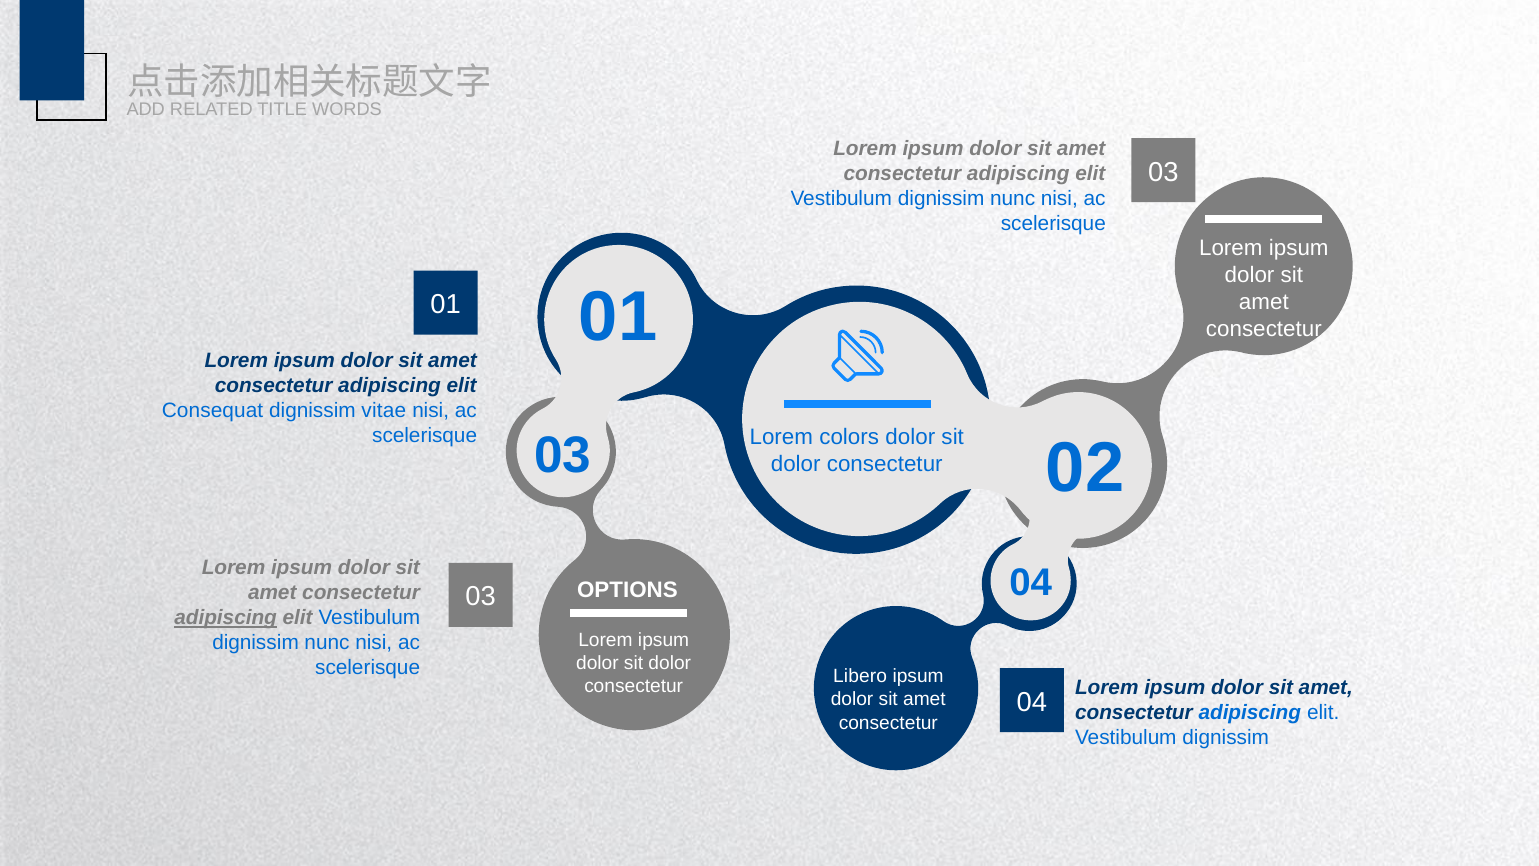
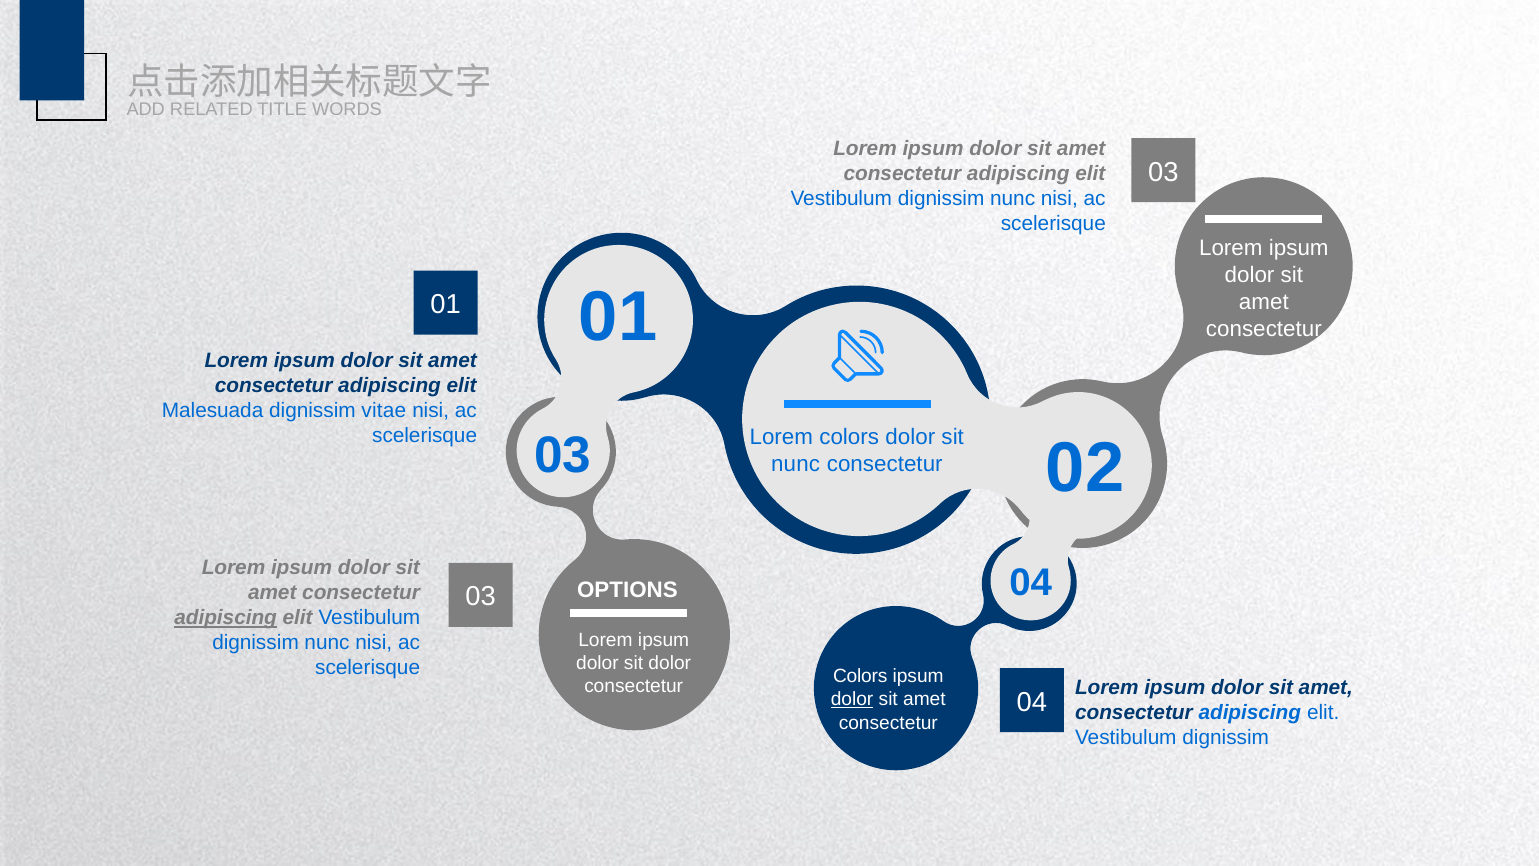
Consequat: Consequat -> Malesuada (213, 411)
dolor: dolor -> nunc (796, 463)
Libero: Libero -> Colors (860, 676)
dolor underline: none -> present (852, 699)
